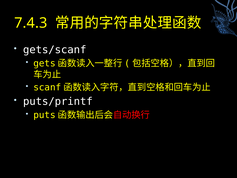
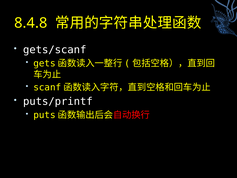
7.4.3: 7.4.3 -> 8.4.8 (31, 23)
